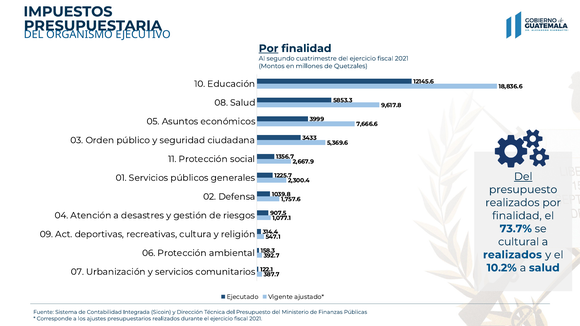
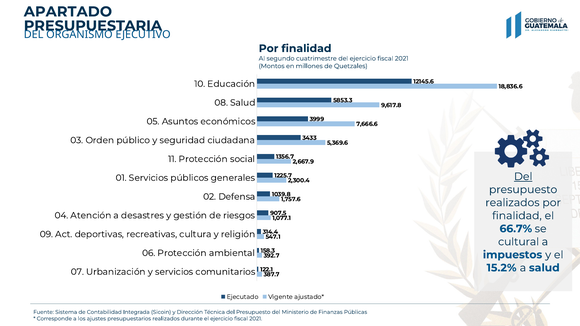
IMPUESTOS: IMPUESTOS -> APARTADO (68, 12)
Por underline: present -> none (269, 49)
73.7%: 73.7% -> 66.7% (516, 229)
realizados: realizados -> impuestos (513, 255)
10.2%: 10.2% -> 15.2% (502, 268)
